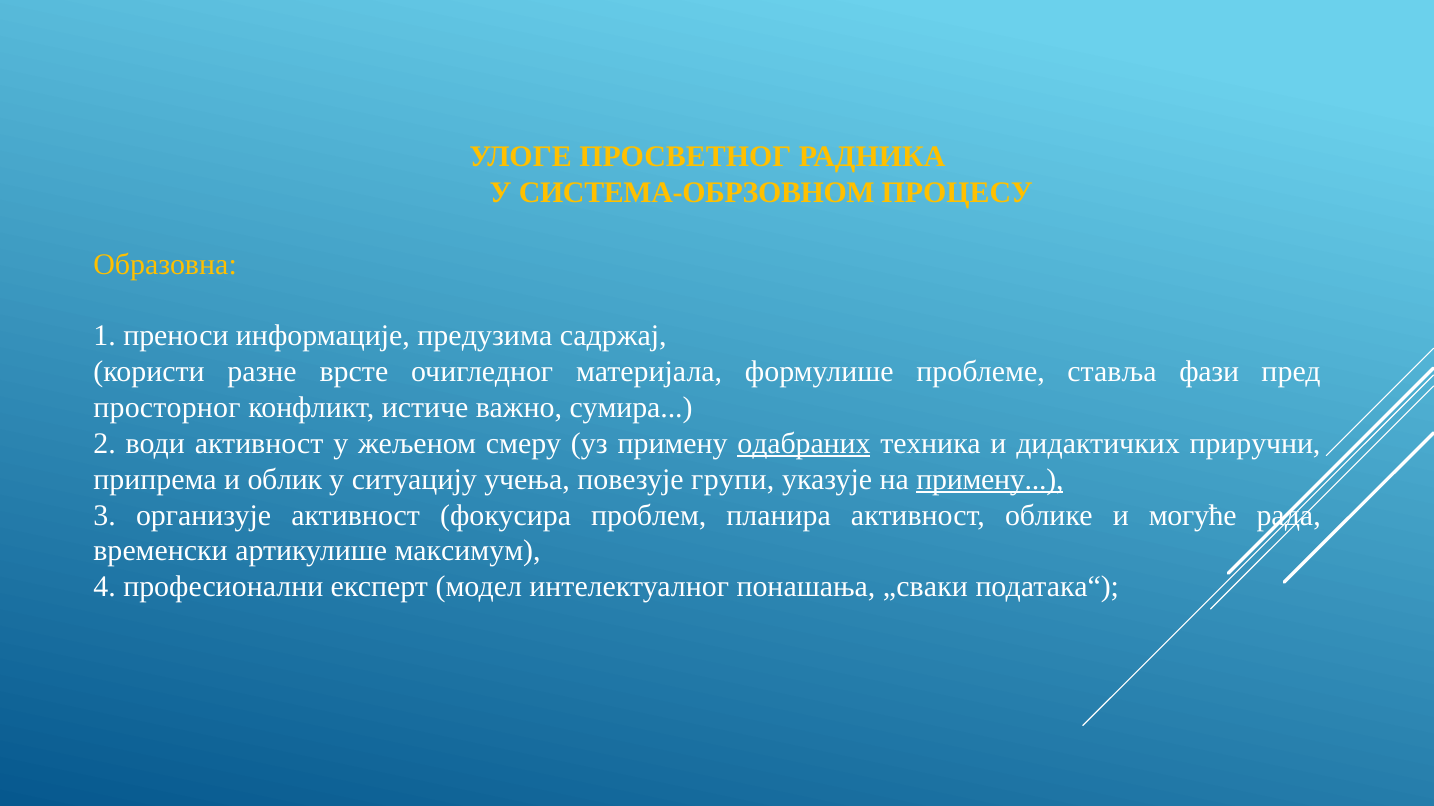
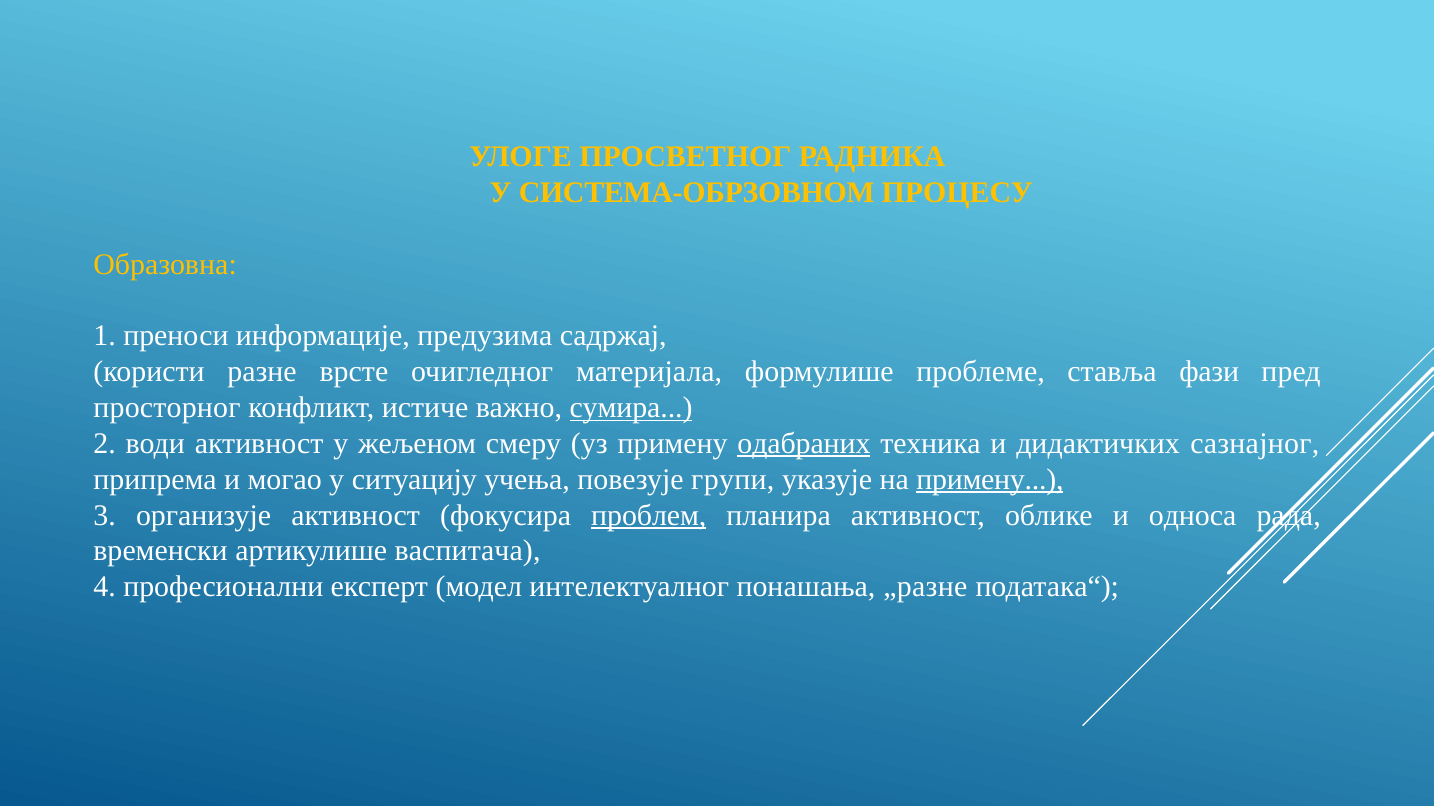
сумира underline: none -> present (631, 408)
приручни: приручни -> сазнајног (1255, 444)
облик: облик -> могао (285, 480)
проблем underline: none -> present (649, 516)
могуће: могуће -> односа (1193, 516)
максимум: максимум -> васпитача (468, 551)
„сваки: „сваки -> „разне (925, 587)
